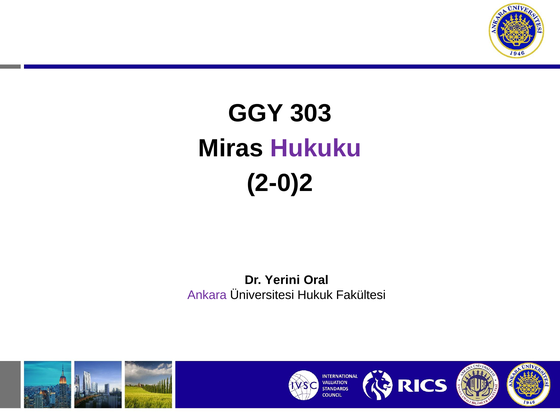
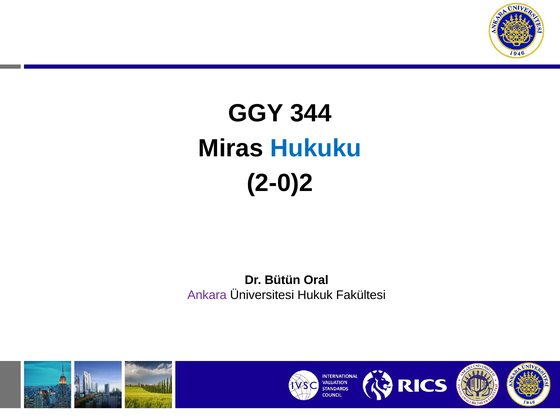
303: 303 -> 344 (311, 113)
Hukuku colour: purple -> blue (316, 148)
Yerini: Yerini -> Bütün (282, 280)
